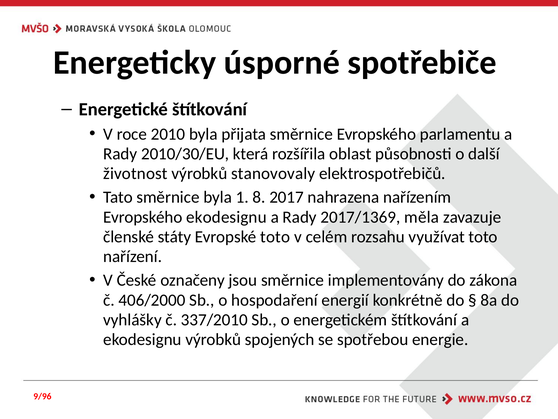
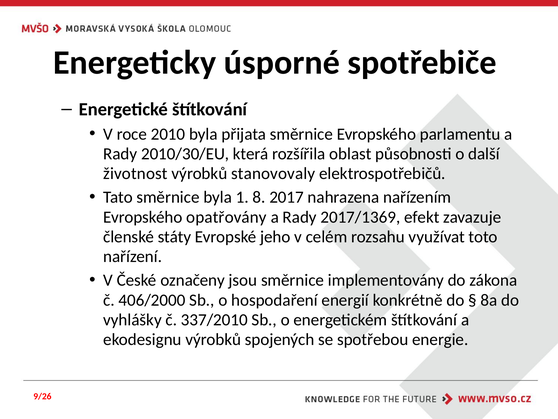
Evropského ekodesignu: ekodesignu -> opatřovány (227, 217)
měla: měla -> efekt (422, 217)
Evropské toto: toto -> jeho (275, 236)
9/96: 9/96 -> 9/26 (42, 396)
